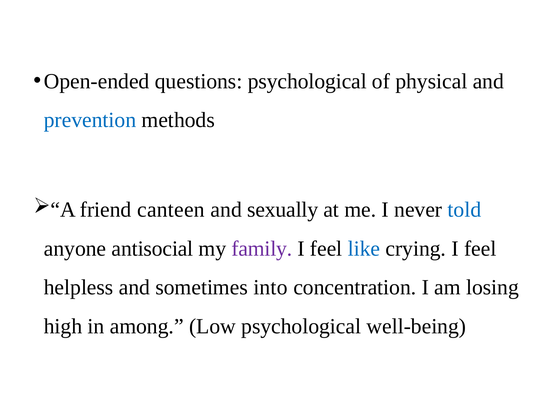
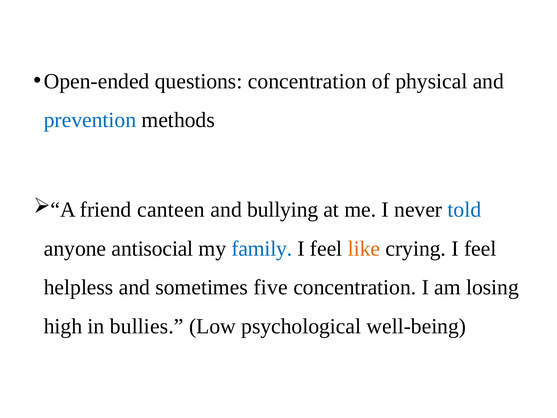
questions psychological: psychological -> concentration (307, 81)
sexually: sexually -> bullying (283, 210)
family colour: purple -> blue (262, 248)
like colour: blue -> orange (364, 248)
into: into -> five (271, 287)
among: among -> bullies (147, 326)
